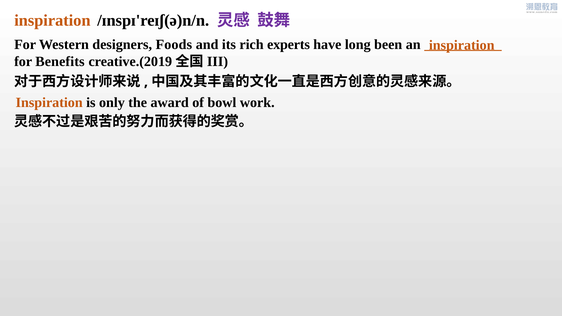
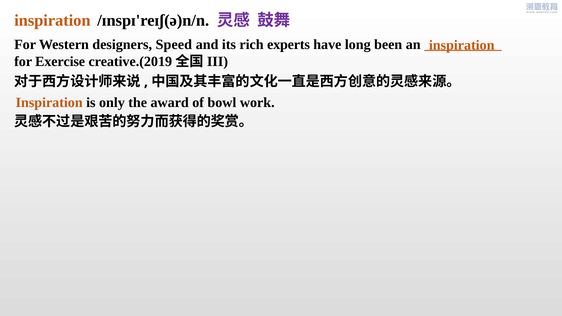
Foods: Foods -> Speed (174, 45)
Benefits: Benefits -> Exercise (60, 62)
